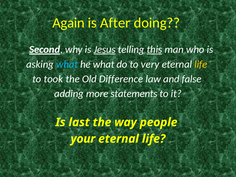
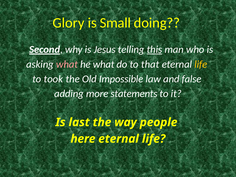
Again: Again -> Glory (68, 23)
After: After -> Small (115, 23)
Jesus underline: present -> none (105, 50)
what colour: light blue -> pink (67, 64)
very: very -> that (150, 64)
Difference: Difference -> Impossible (121, 79)
your: your -> here (83, 139)
